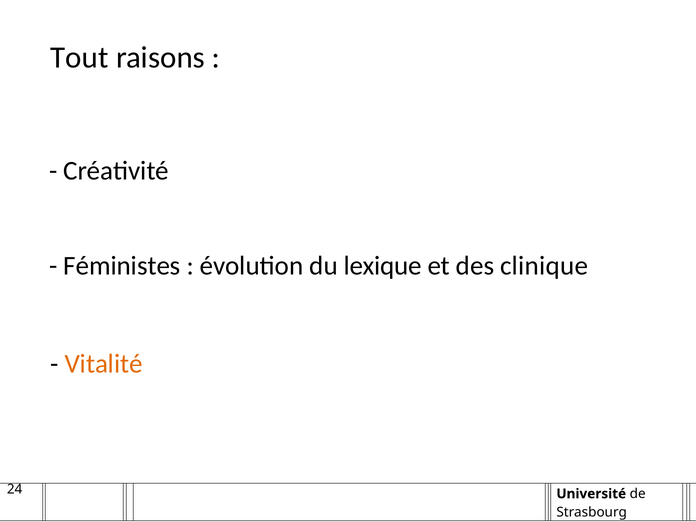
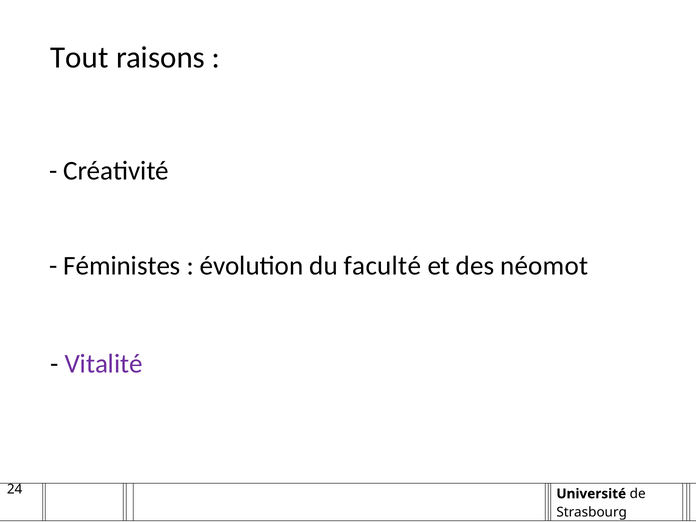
lexique: lexique -> faculté (382, 266)
clinique: clinique -> néomot (544, 266)
Vitalité colour: orange -> purple (104, 364)
